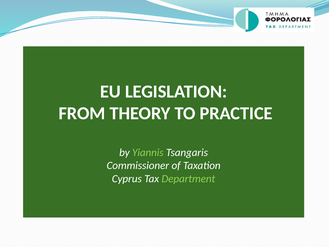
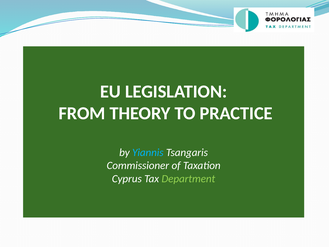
Yiannis colour: light green -> light blue (148, 152)
